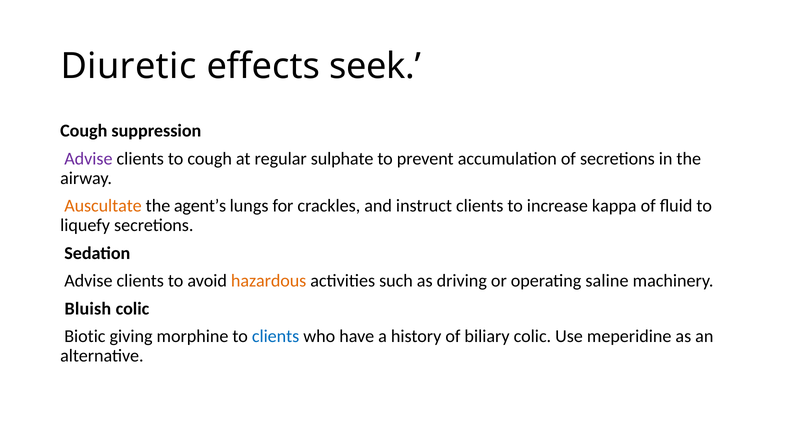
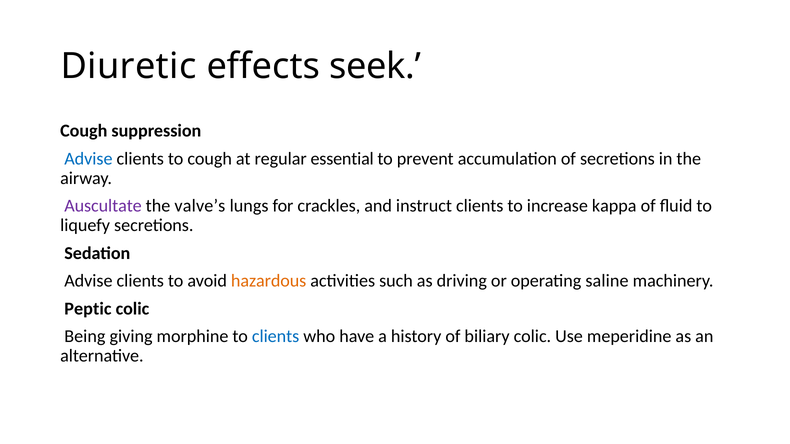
Advise colour: purple -> blue (88, 159)
sulphate: sulphate -> essential (342, 159)
Auscultate colour: orange -> purple (103, 206)
agent’s: agent’s -> valve’s (200, 206)
Bluish: Bluish -> Peptic (88, 309)
Biotic: Biotic -> Being (85, 337)
